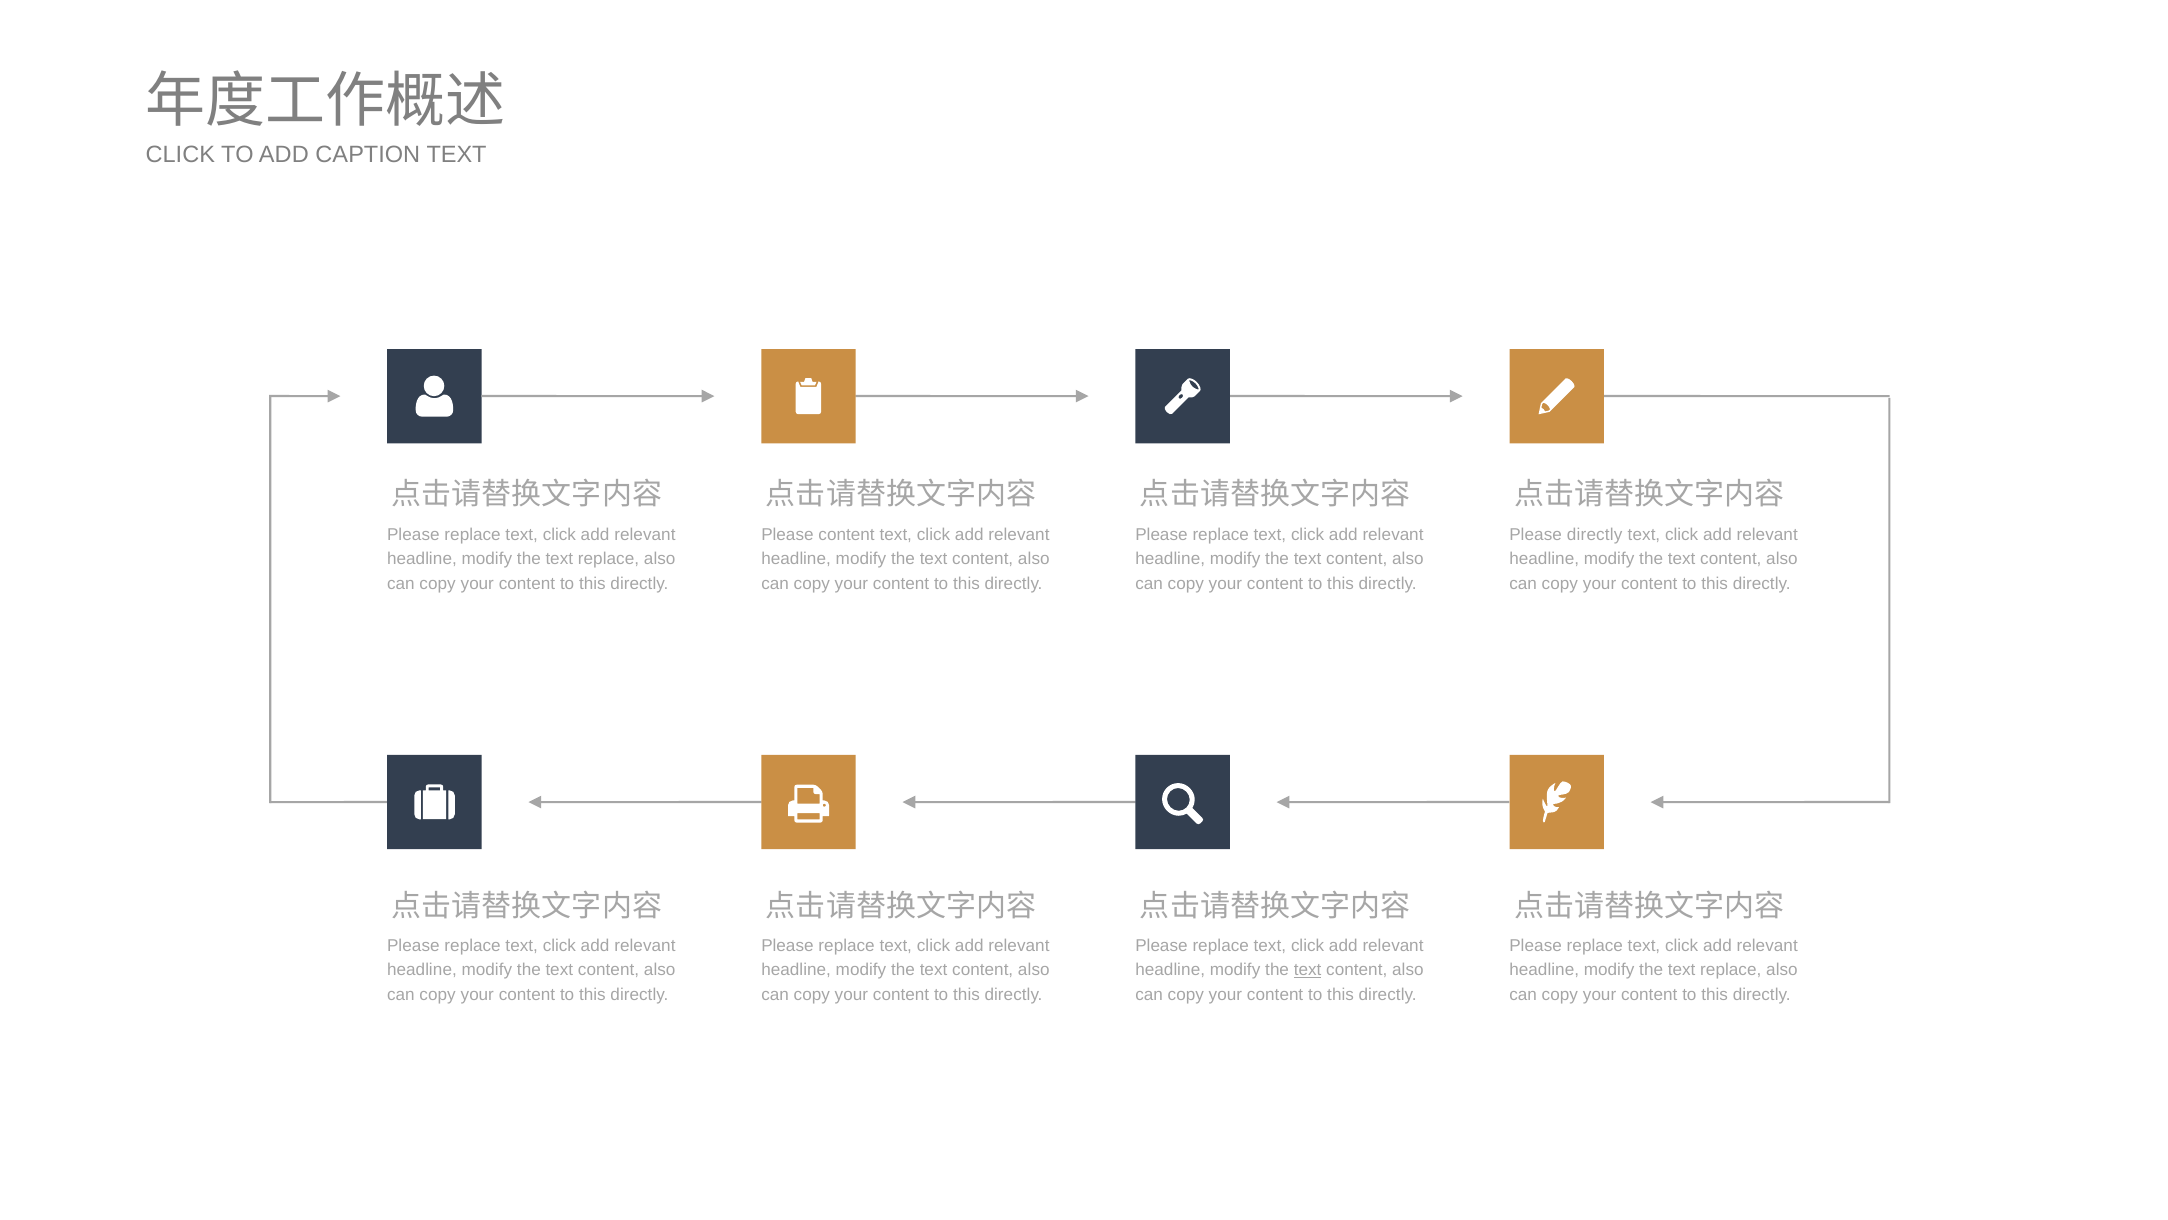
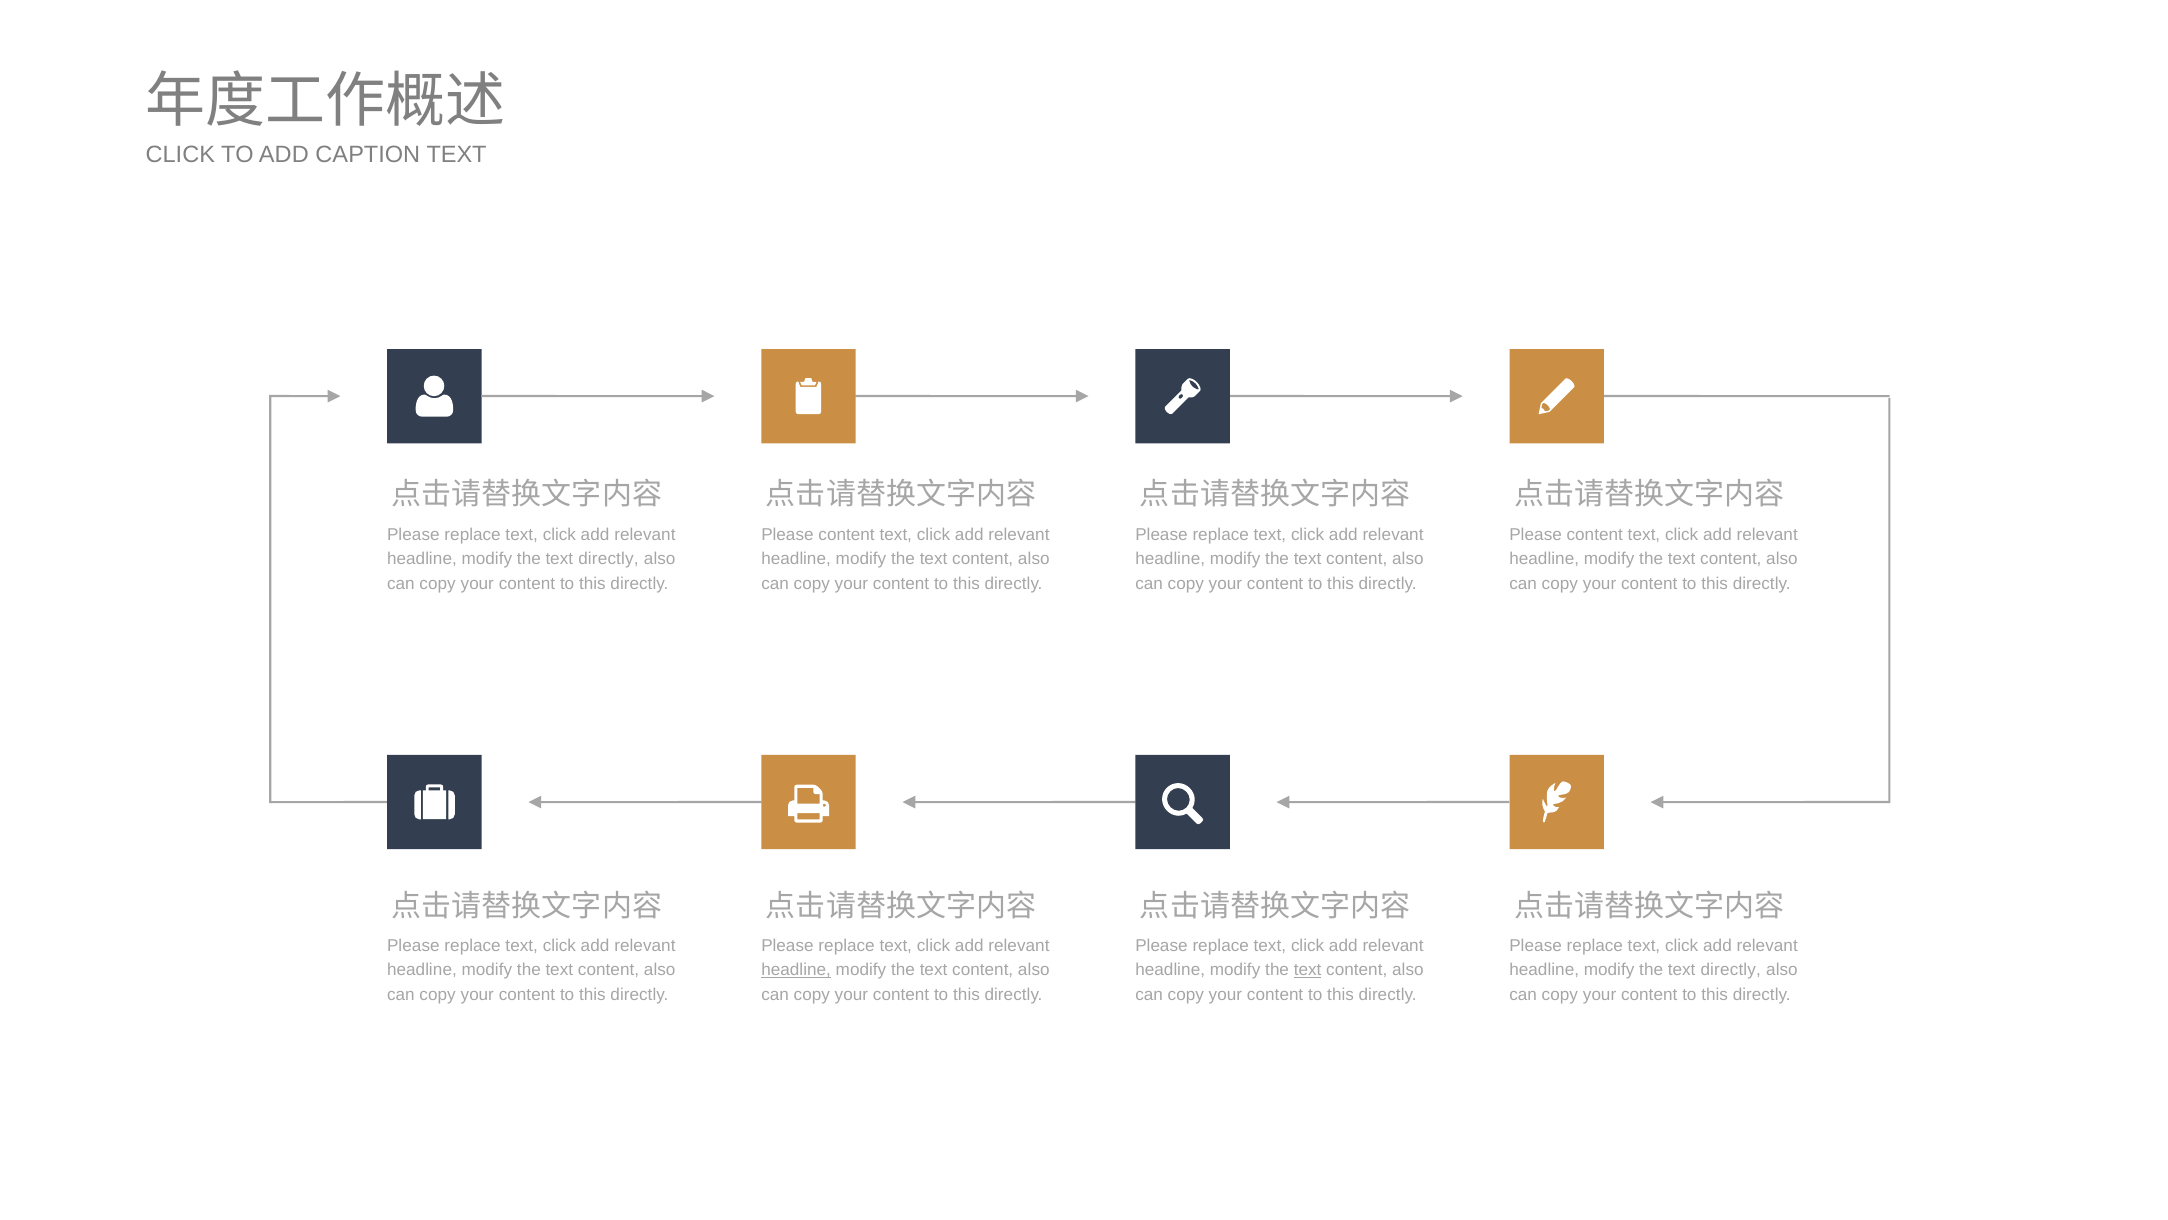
directly: directly -> content (1595, 534)
replace: replace -> directly (608, 559)
headline underline: none -> present (796, 970)
replace: replace -> directly (1731, 970)
